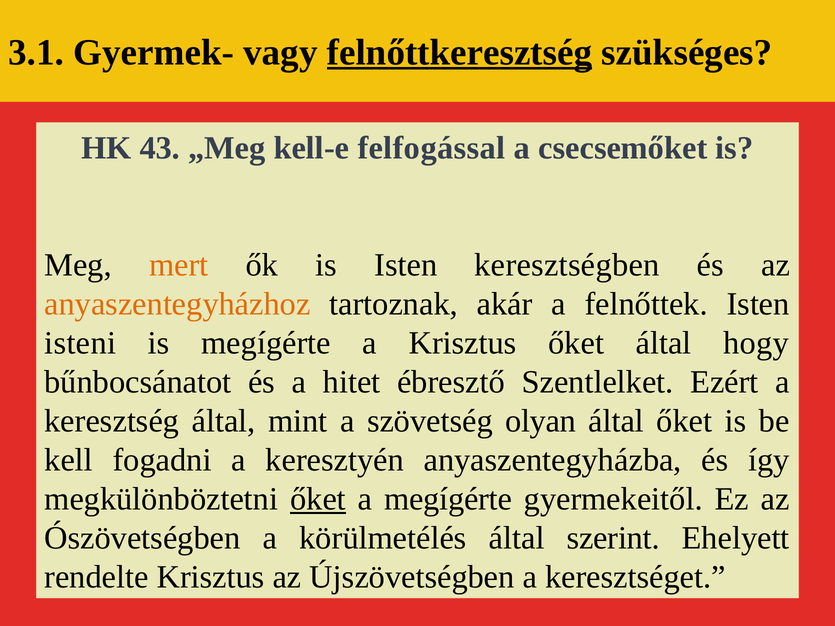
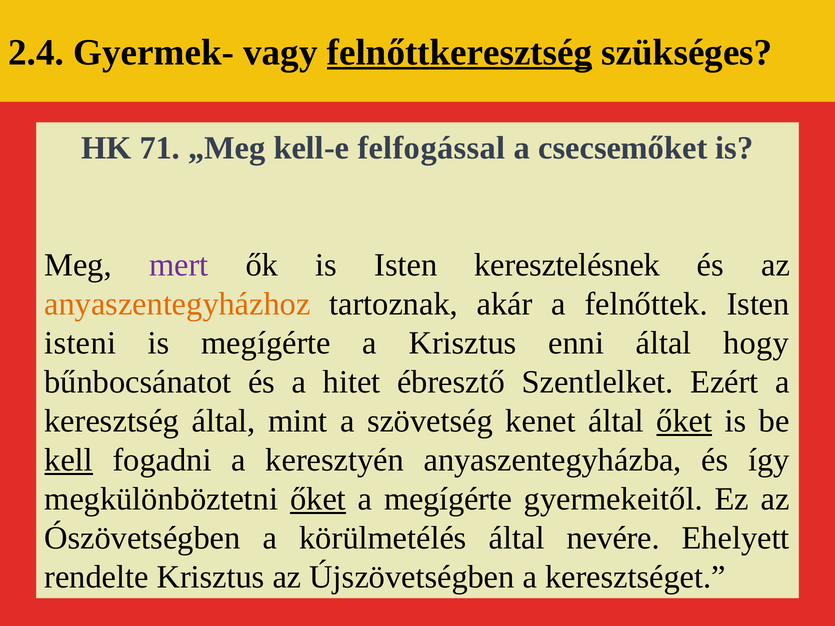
3.1: 3.1 -> 2.4 (36, 52)
43: 43 -> 71 (160, 148)
mert colour: orange -> purple (179, 265)
keresztségben: keresztségben -> keresztelésnek (567, 265)
Krisztus őket: őket -> enni (576, 343)
olyan: olyan -> kenet (541, 421)
őket underline: none -> present (684, 421)
kell underline: none -> present (69, 460)
szerint: szerint -> nevére (613, 538)
